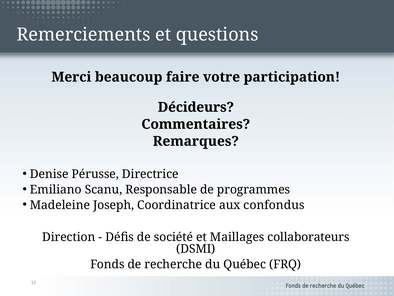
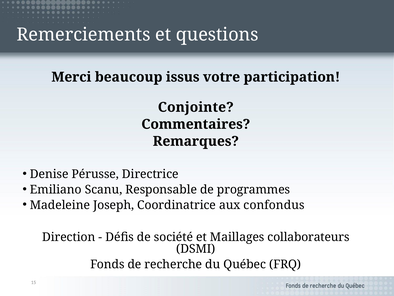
faire: faire -> issus (183, 77)
Décideurs: Décideurs -> Conjointe (196, 107)
